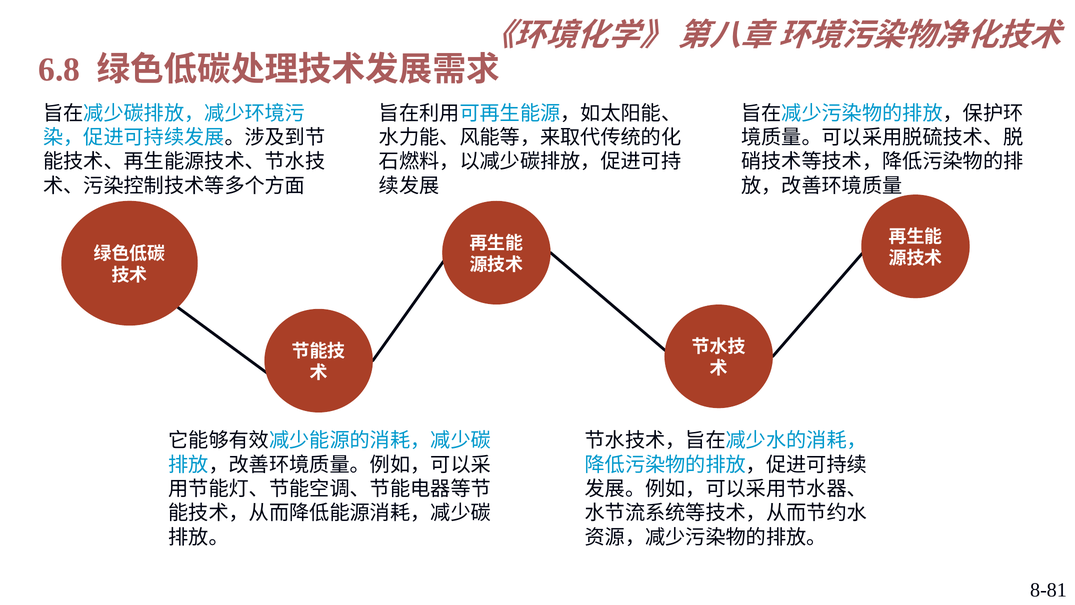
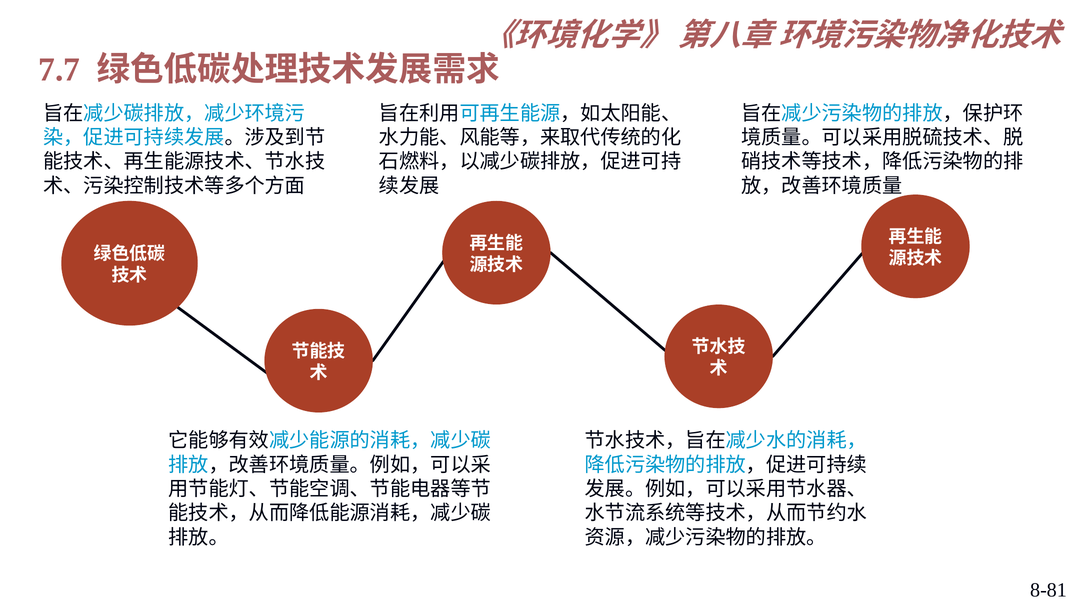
6.8: 6.8 -> 7.7 (59, 70)
